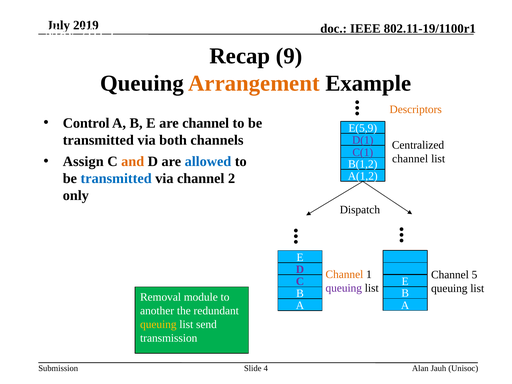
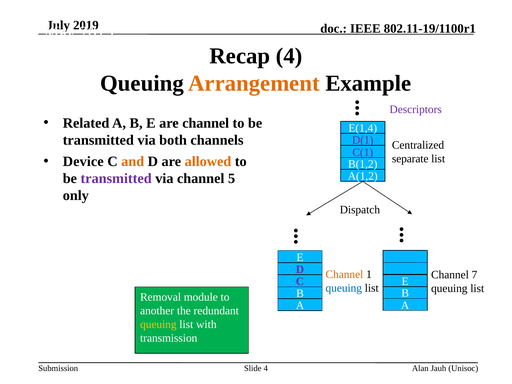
Recap 9: 9 -> 4 (289, 56)
Descriptors colour: orange -> purple (416, 109)
Control: Control -> Related (86, 123)
E(5,9: E(5,9 -> E(1,4 (363, 128)
channel: channel -> separate (410, 159)
Assign: Assign -> Device (83, 161)
allowed colour: blue -> orange (208, 161)
transmitted colour: blue -> purple (116, 179)
2: 2 -> 5 (232, 179)
5: 5 -> 7 (474, 275)
queuing colour: purple -> blue (344, 288)
send: send -> with (206, 324)
